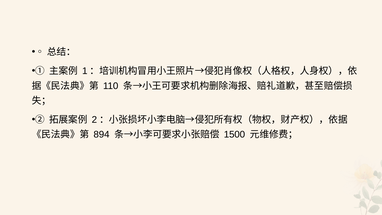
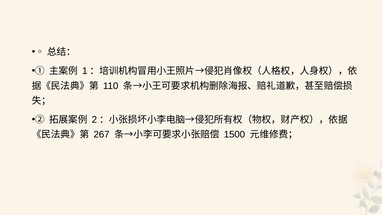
894: 894 -> 267 (101, 134)
